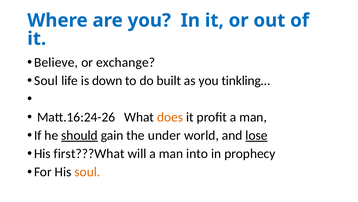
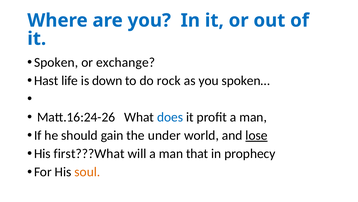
Believe: Believe -> Spoken (56, 62)
Soul: Soul -> Hast (46, 80)
built: built -> rock (169, 80)
tinkling…: tinkling… -> spoken… (246, 80)
does colour: orange -> blue (170, 117)
should underline: present -> none (79, 135)
into: into -> that (197, 153)
